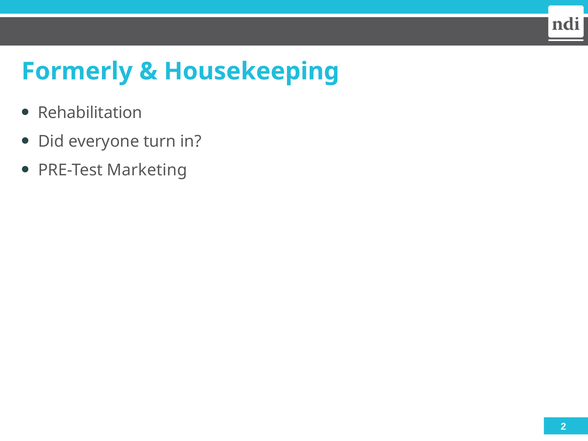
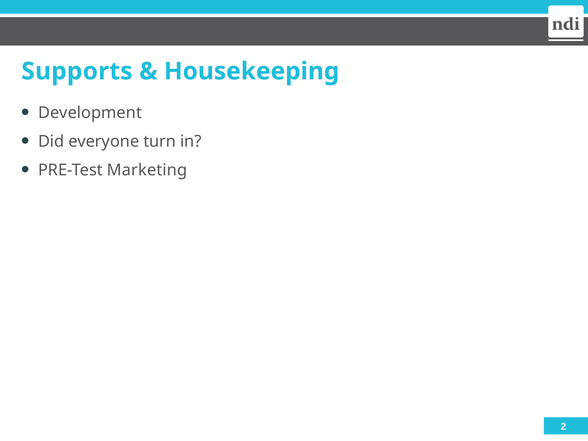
Formerly: Formerly -> Supports (77, 71)
Rehabilitation: Rehabilitation -> Development (90, 113)
